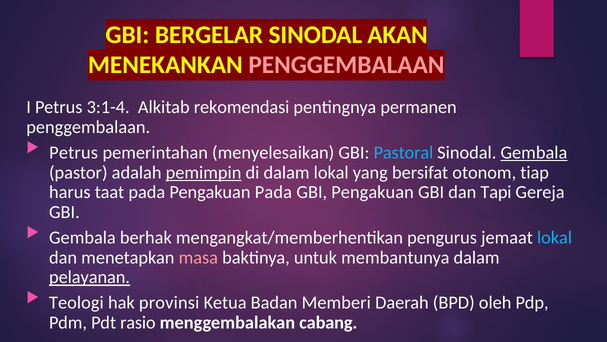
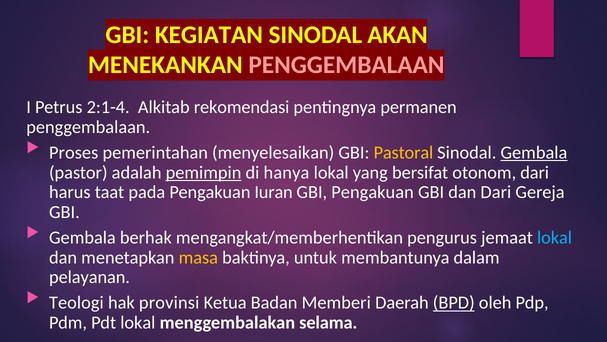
BERGELAR: BERGELAR -> KEGIATAN (209, 35)
3:1-4: 3:1-4 -> 2:1-4 (108, 107)
Petrus: Petrus -> Proses (74, 152)
Pastoral colour: light blue -> yellow (403, 152)
di dalam: dalam -> hanya (286, 172)
otonom tiap: tiap -> dari (535, 172)
Pengakuan Pada: Pada -> Iuran (274, 192)
dan Tapi: Tapi -> Dari (496, 192)
masa colour: pink -> yellow (198, 257)
pelayanan underline: present -> none (90, 277)
BPD underline: none -> present (454, 302)
Pdt rasio: rasio -> lokal (138, 322)
cabang: cabang -> selama (328, 322)
